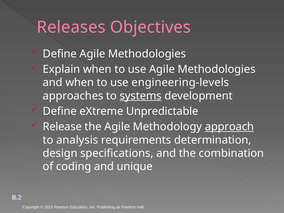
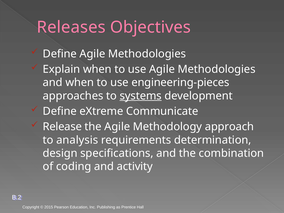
engineering-levels: engineering-levels -> engineering-pieces (180, 83)
Unpredictable: Unpredictable -> Communicate (162, 111)
approach underline: present -> none (229, 127)
unique: unique -> activity (135, 167)
